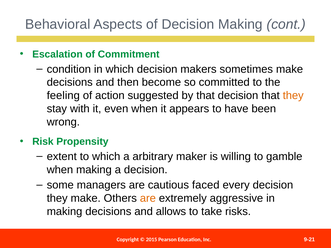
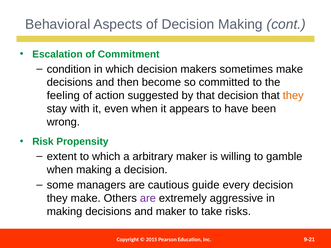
faced: faced -> guide (206, 185)
are colour: orange -> purple (148, 199)
and allows: allows -> maker (171, 212)
